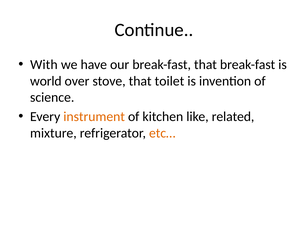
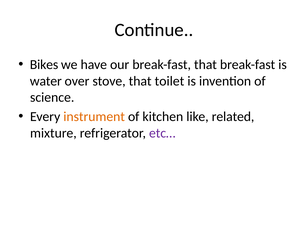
With: With -> Bikes (44, 65)
world: world -> water (46, 81)
etc… colour: orange -> purple (162, 133)
